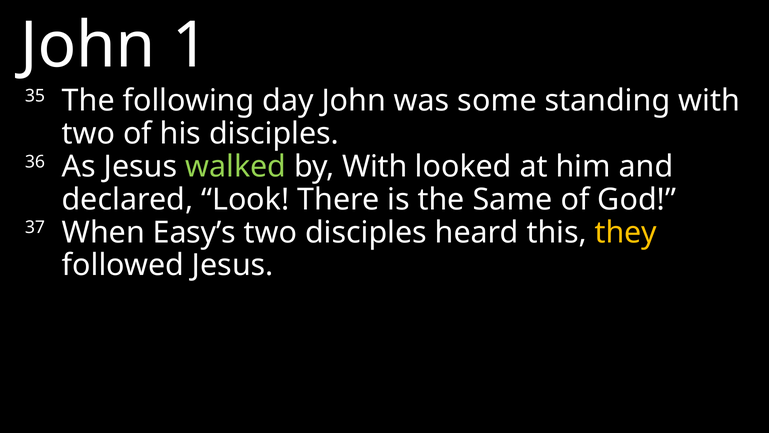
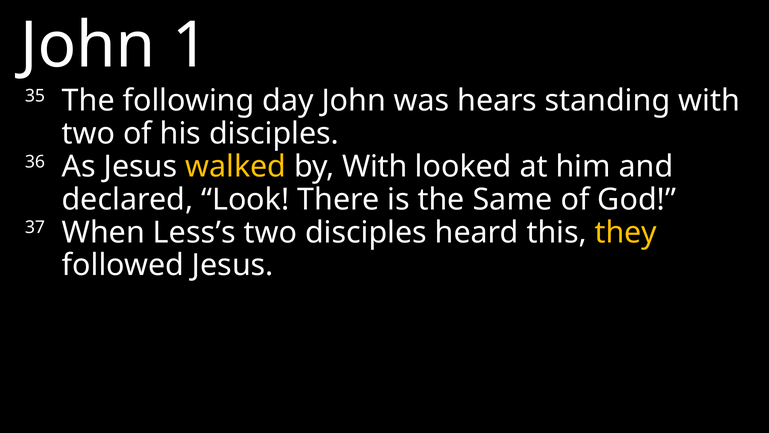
some: some -> hears (497, 101)
walked colour: light green -> yellow (236, 167)
Easy’s: Easy’s -> Less’s (194, 232)
